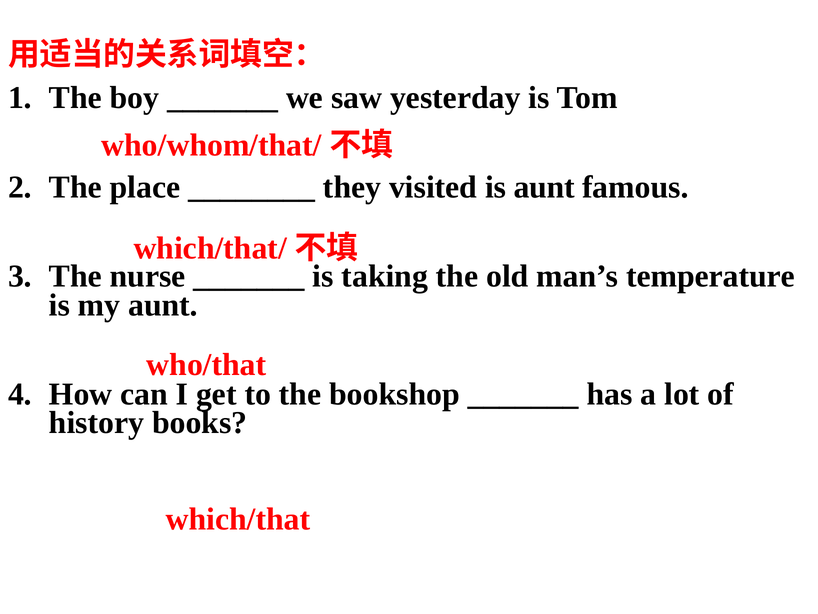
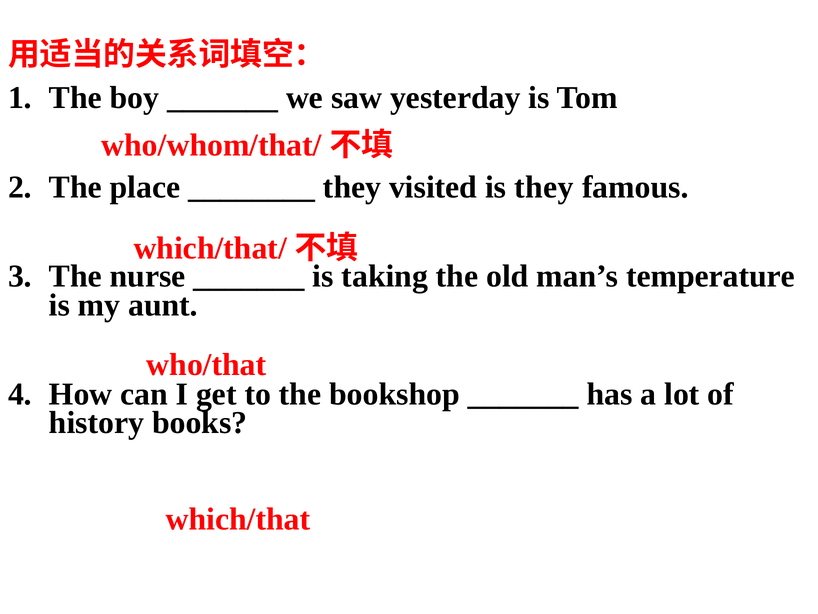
is aunt: aunt -> they (544, 187)
